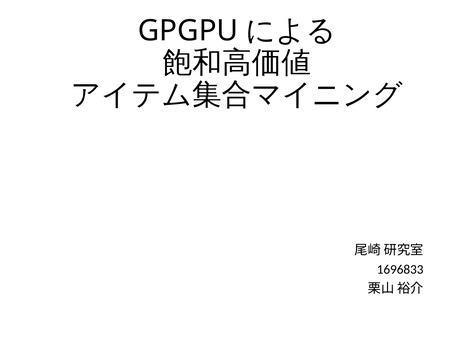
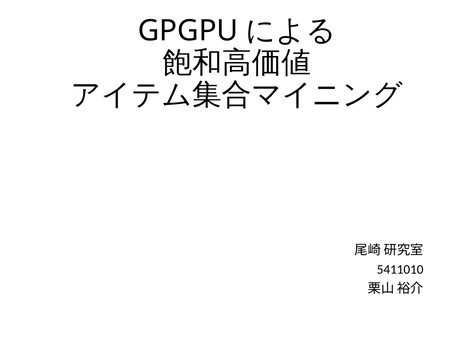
1696833: 1696833 -> 5411010 (400, 270)
